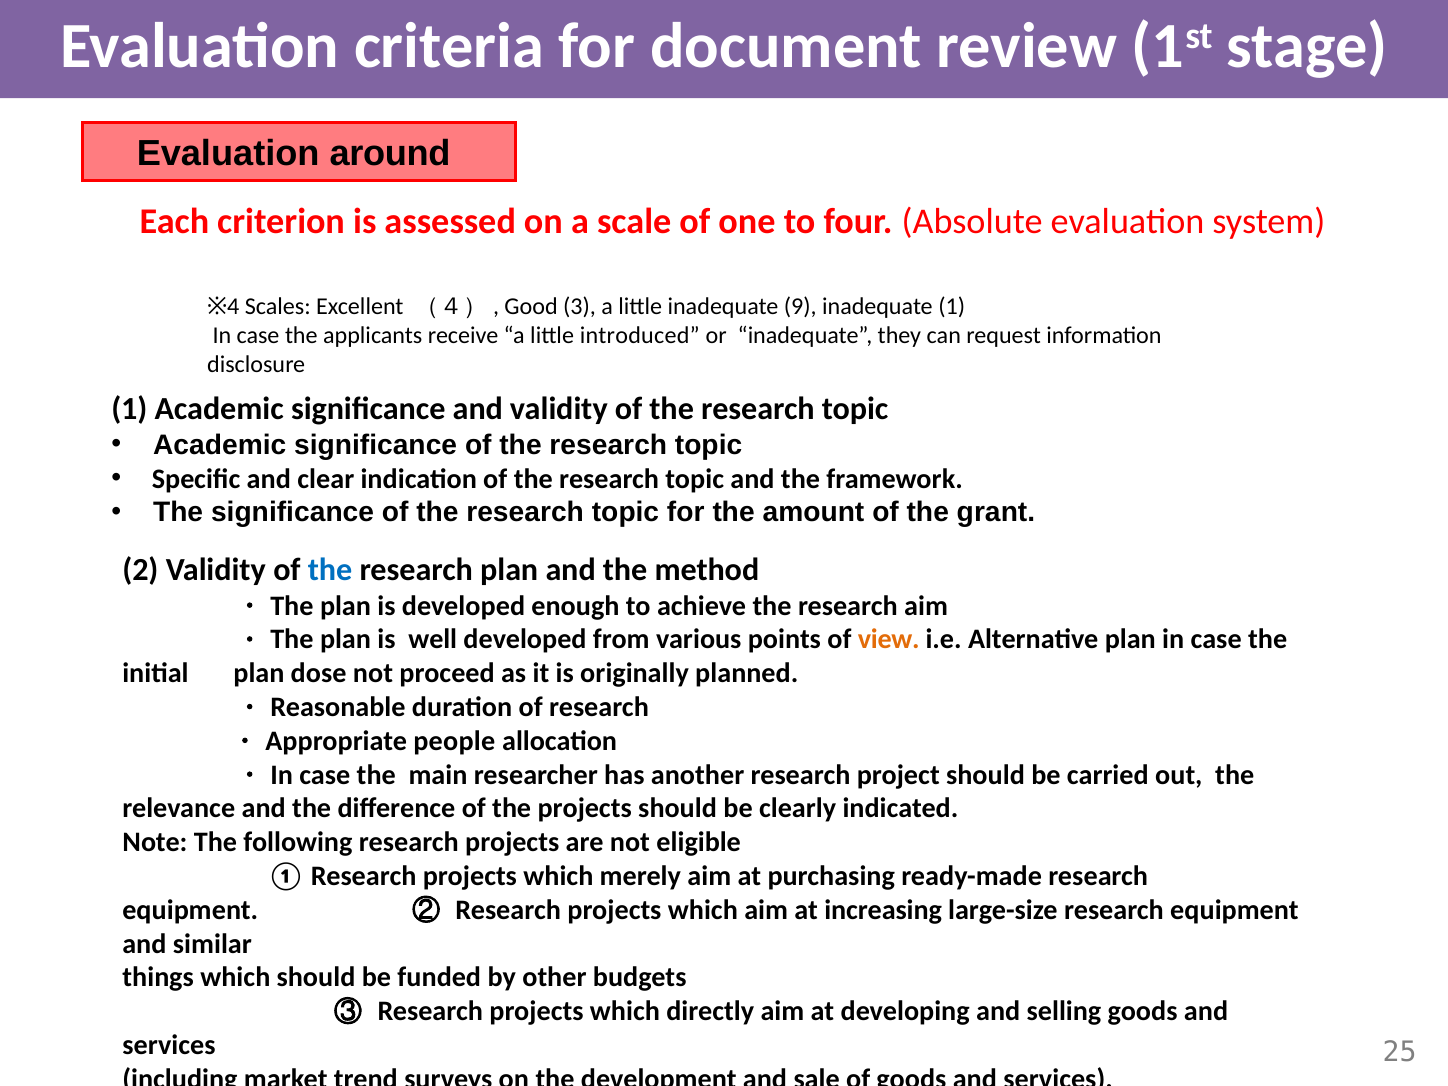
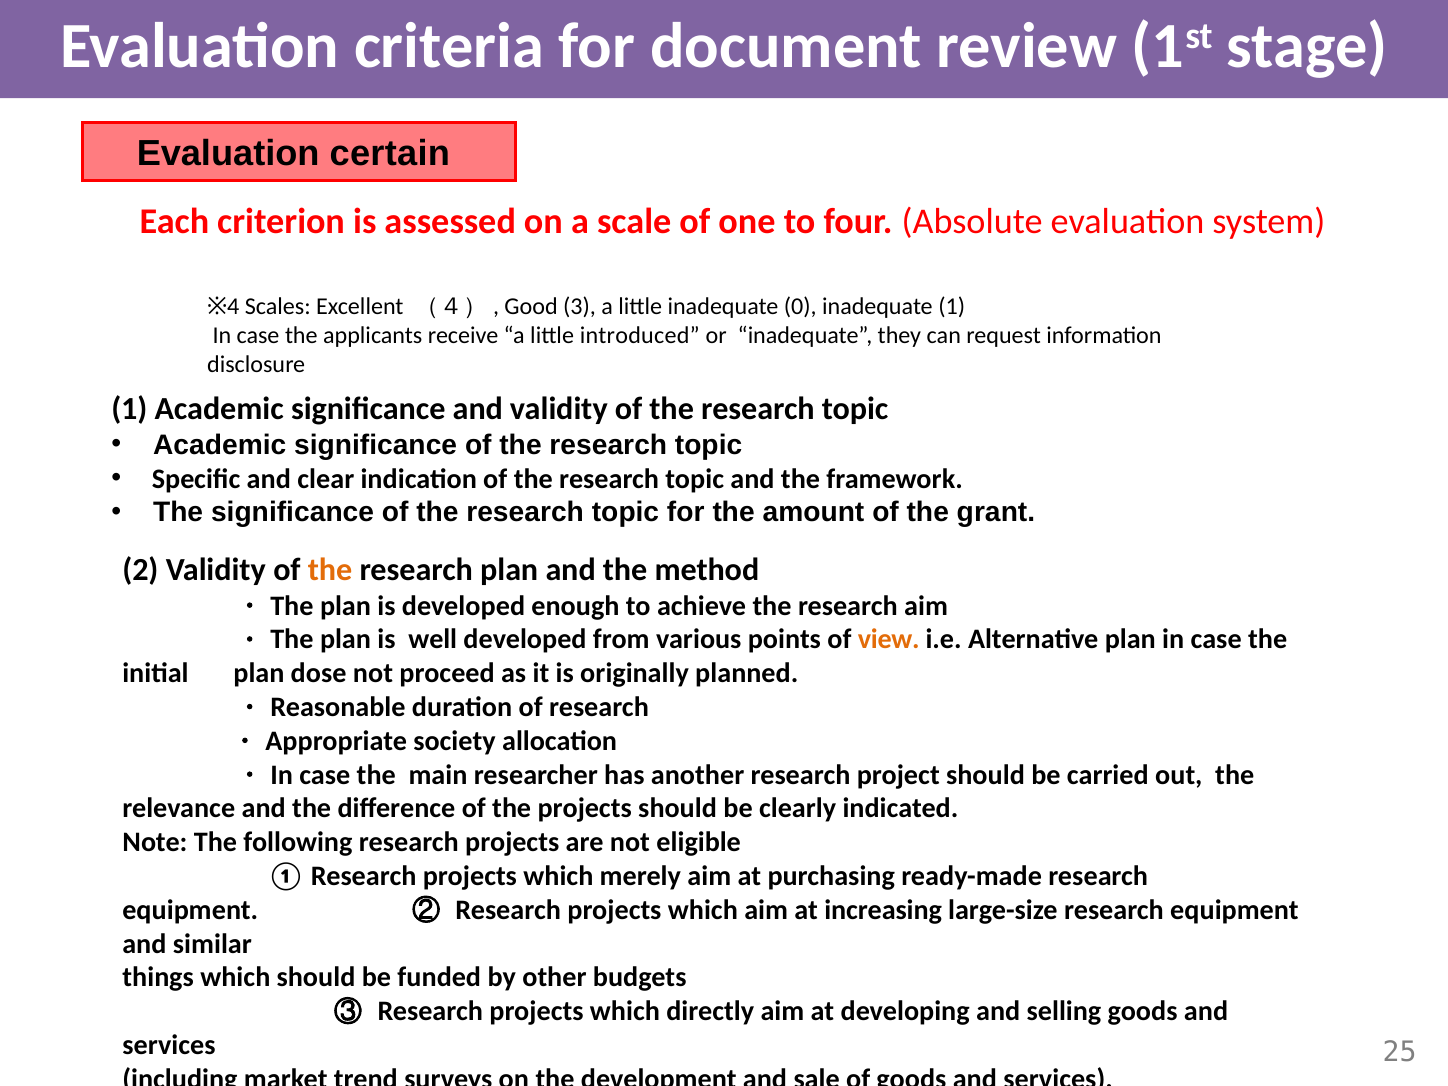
around: around -> certain (390, 154)
9: 9 -> 0 (800, 306)
the colour: blue -> orange (330, 570)
people: people -> society (454, 741)
